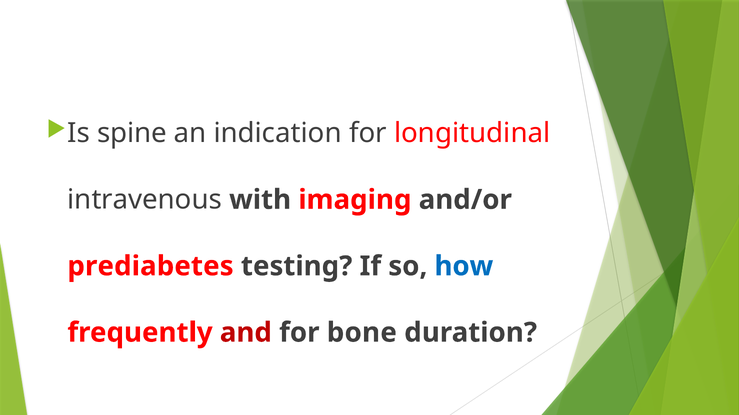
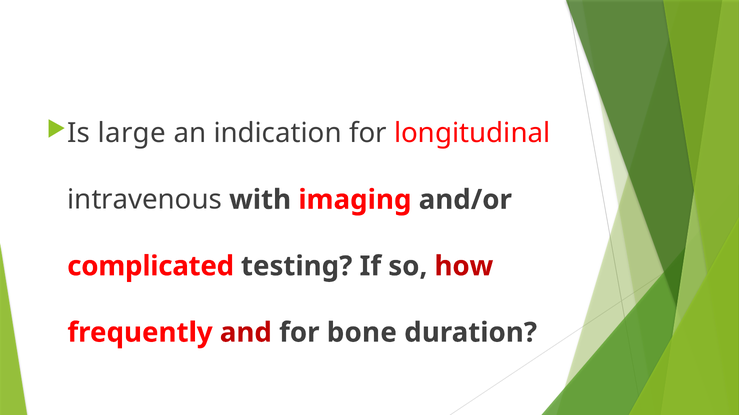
spine: spine -> large (132, 134)
prediabetes: prediabetes -> complicated (151, 267)
how colour: blue -> red (464, 267)
